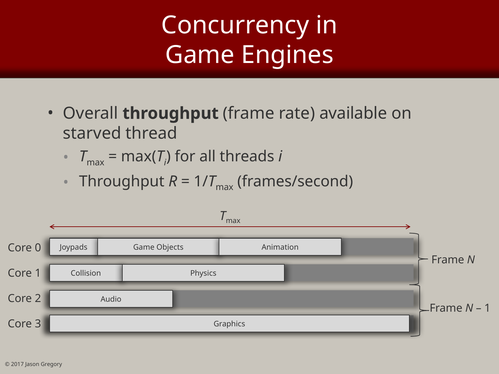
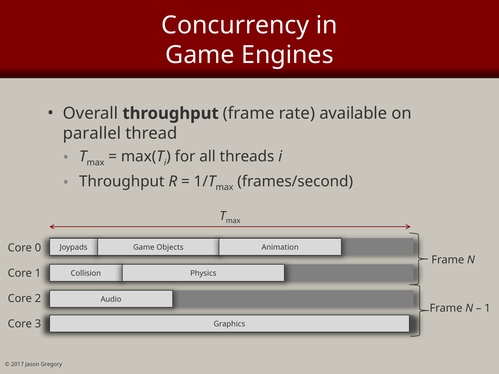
starved: starved -> parallel (92, 133)
